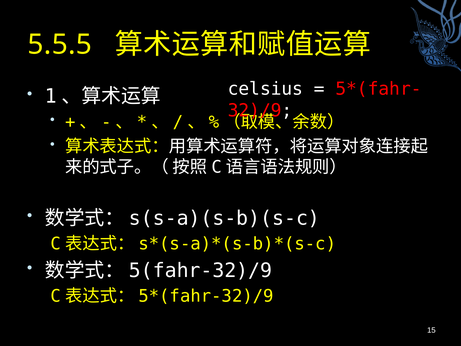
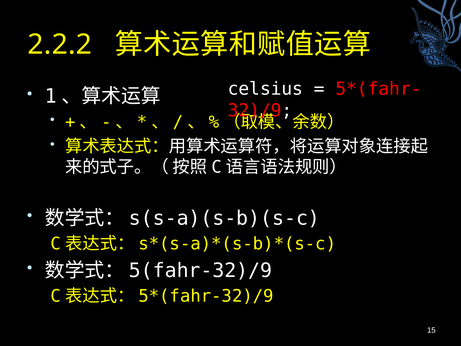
5.5.5: 5.5.5 -> 2.2.2 (60, 45)
